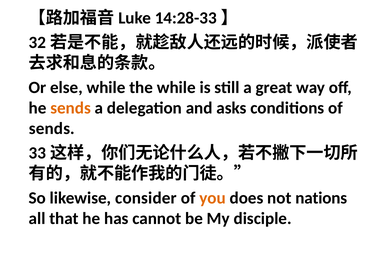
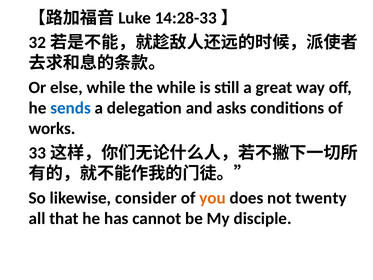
sends colour: orange -> blue (71, 108)
sends: sends -> works (52, 128)
nations: nations -> twenty (321, 198)
